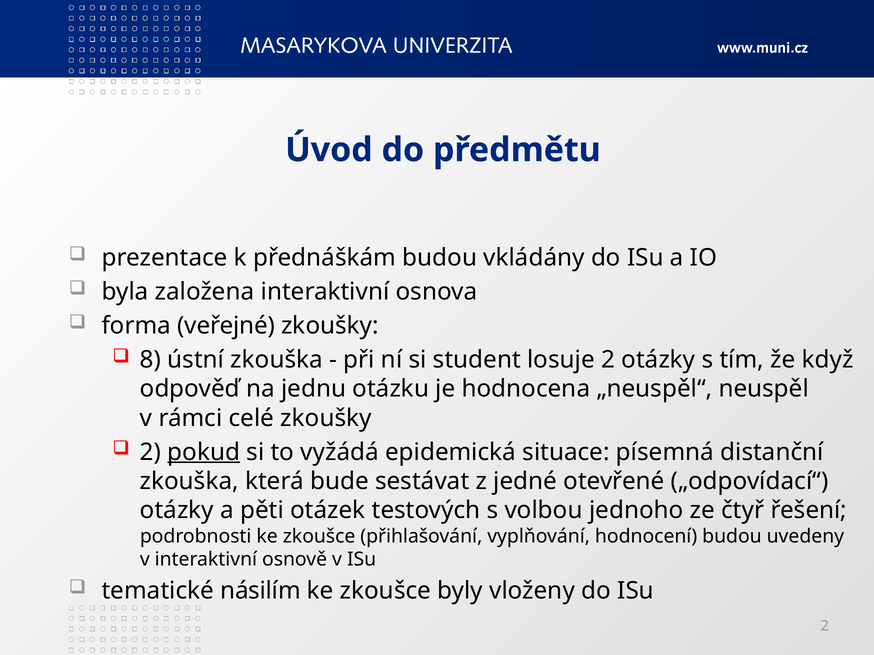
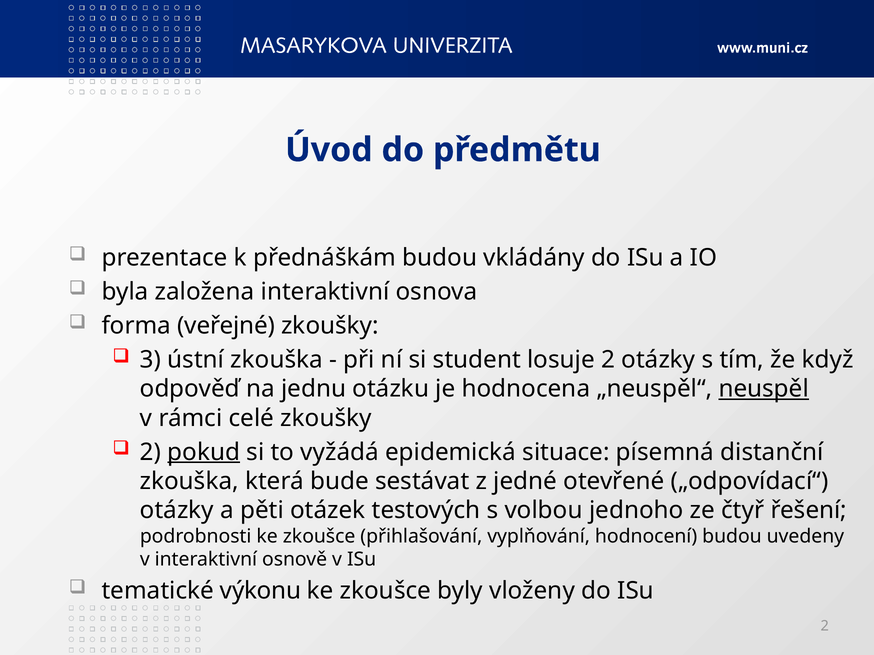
8: 8 -> 3 (150, 360)
neuspěl underline: none -> present (764, 389)
násilím: násilím -> výkonu (261, 591)
